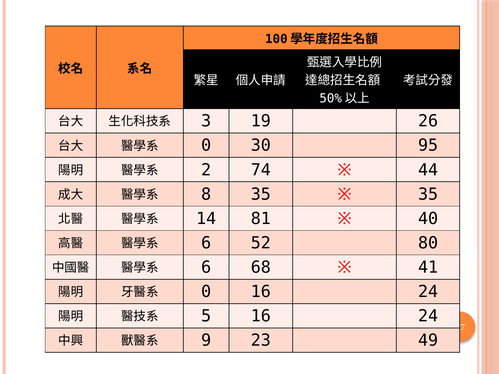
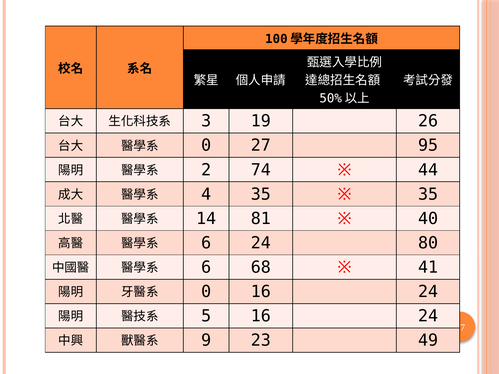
0 30: 30 -> 27 (261, 146)
8: 8 -> 4 (206, 194)
6 52: 52 -> 24 (261, 243)
